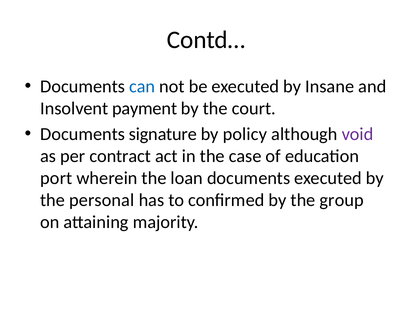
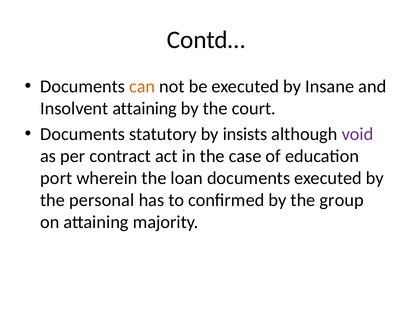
can colour: blue -> orange (142, 86)
Insolvent payment: payment -> attaining (145, 108)
signature: signature -> statutory (163, 134)
policy: policy -> insists (245, 134)
